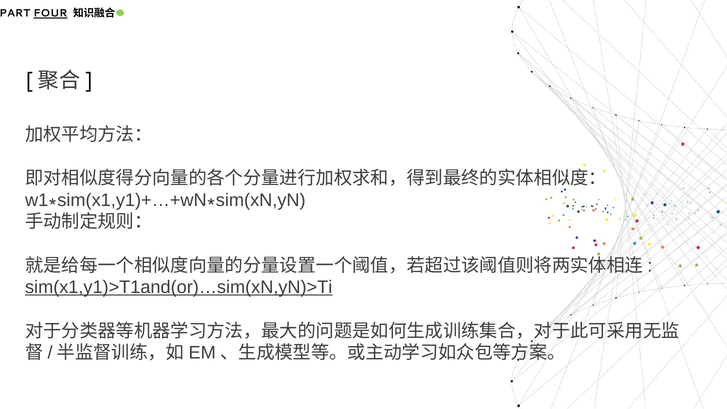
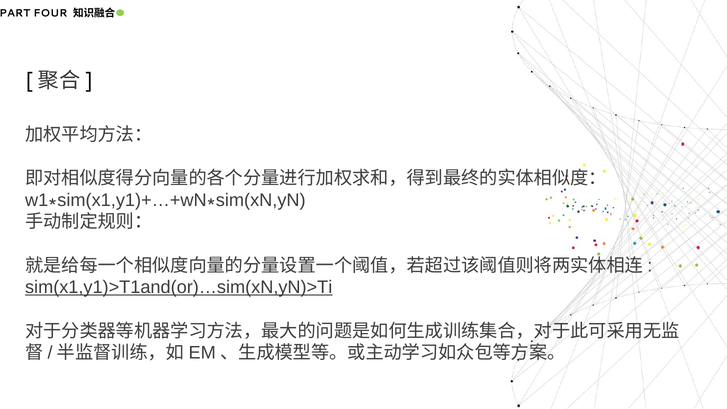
FOUR underline: present -> none (50, 13)
